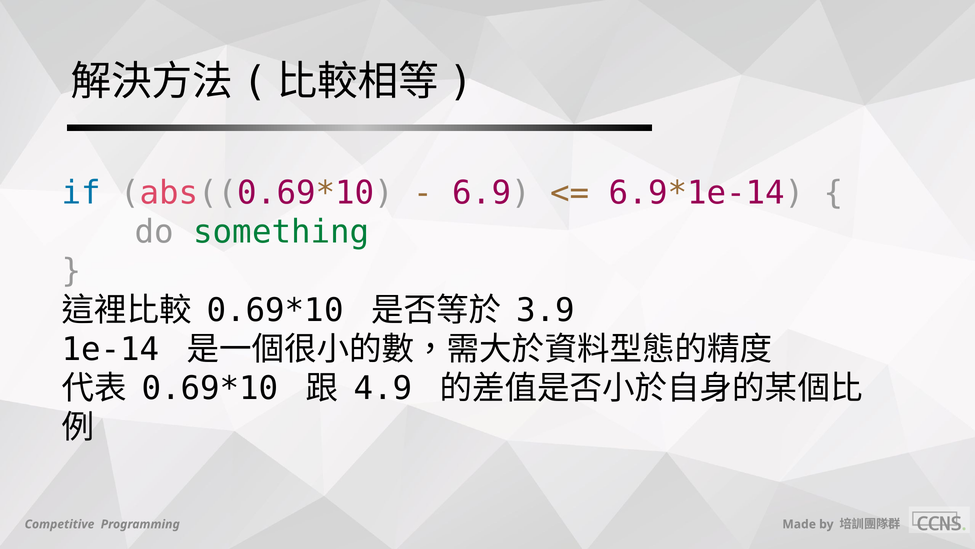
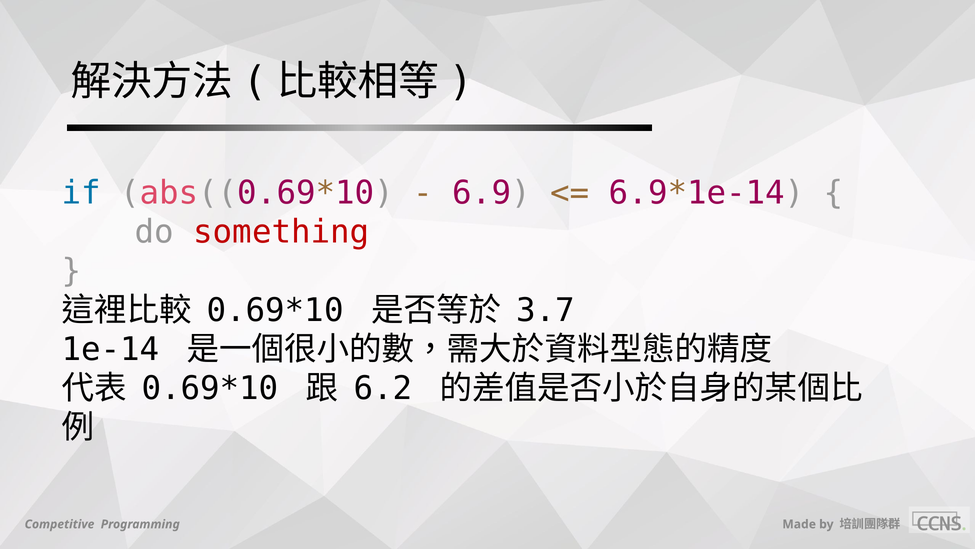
something colour: green -> red (281, 232)
3.9: 3.9 -> 3.7 (546, 310)
4.9: 4.9 -> 6.2 (383, 388)
